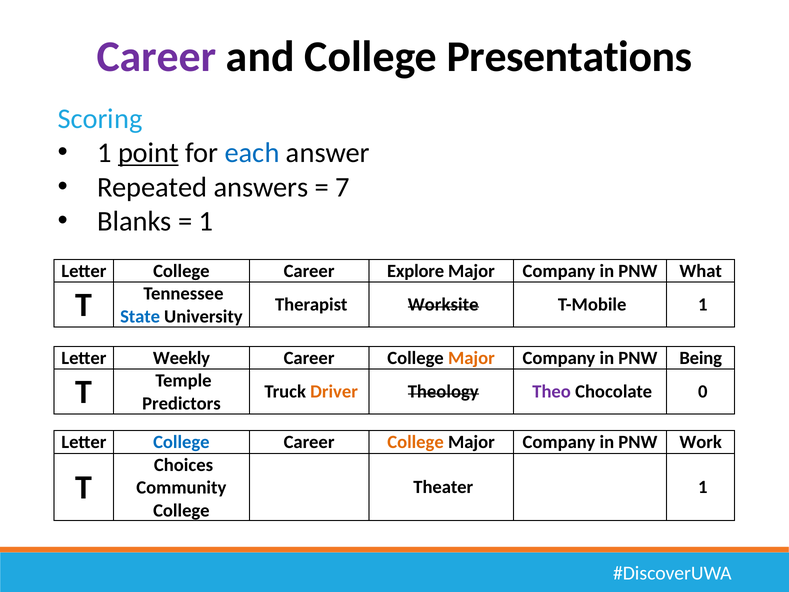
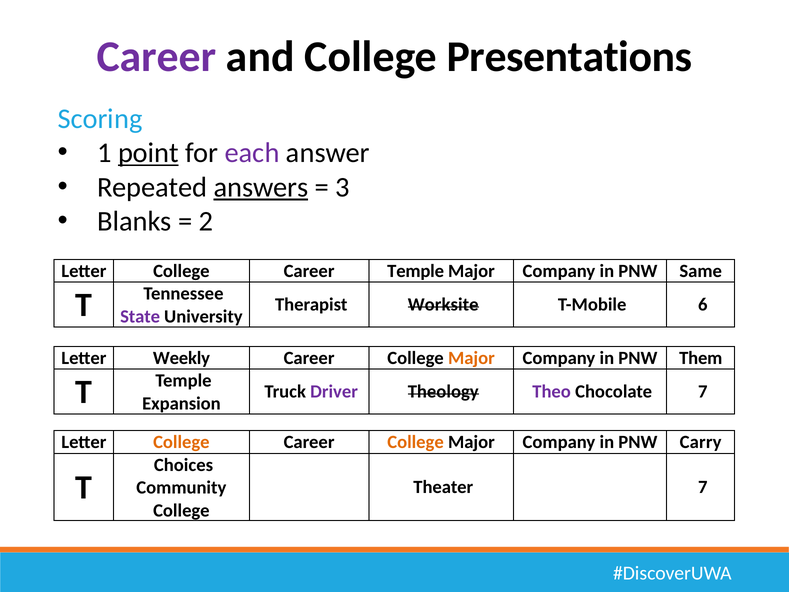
each colour: blue -> purple (252, 153)
answers underline: none -> present (261, 187)
7: 7 -> 3 (342, 187)
1: 1 -> 2 (206, 221)
Career Explore: Explore -> Temple (416, 271)
What: What -> Same (701, 271)
T-Mobile 1: 1 -> 6 (703, 305)
State colour: blue -> purple (140, 316)
Being: Being -> Them (701, 358)
Driver colour: orange -> purple (334, 392)
Chocolate 0: 0 -> 7 (703, 392)
Predictors: Predictors -> Expansion (181, 403)
College colour: blue -> orange (181, 442)
Work: Work -> Carry (701, 442)
Theater 1: 1 -> 7 (703, 487)
